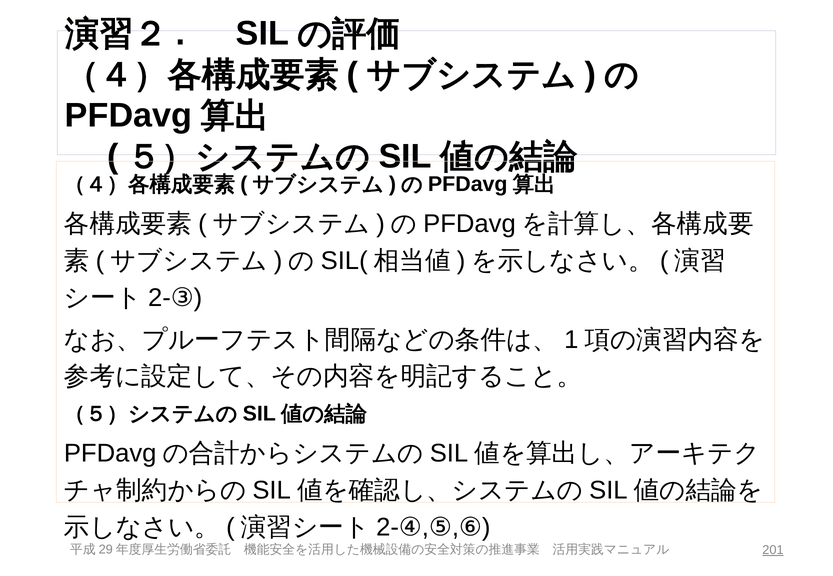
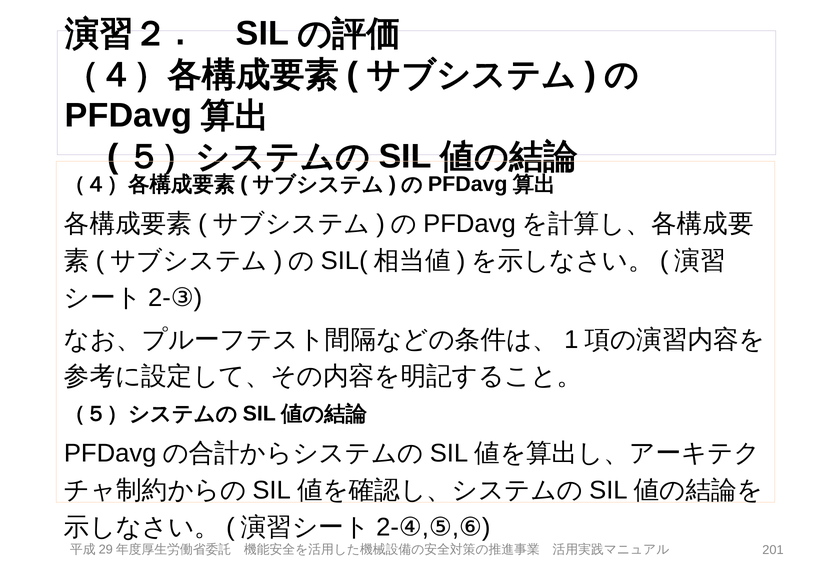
201 underline: present -> none (773, 551)
